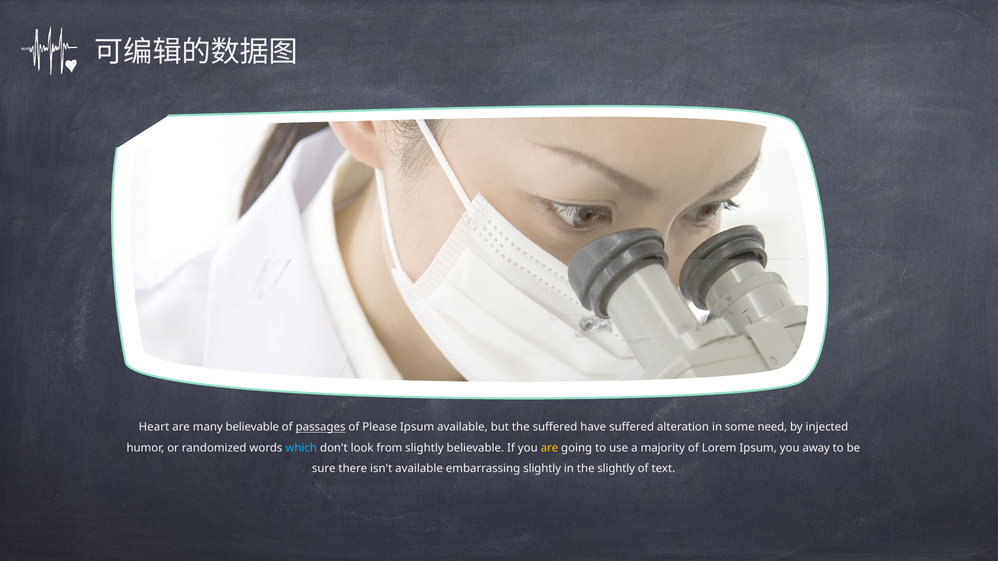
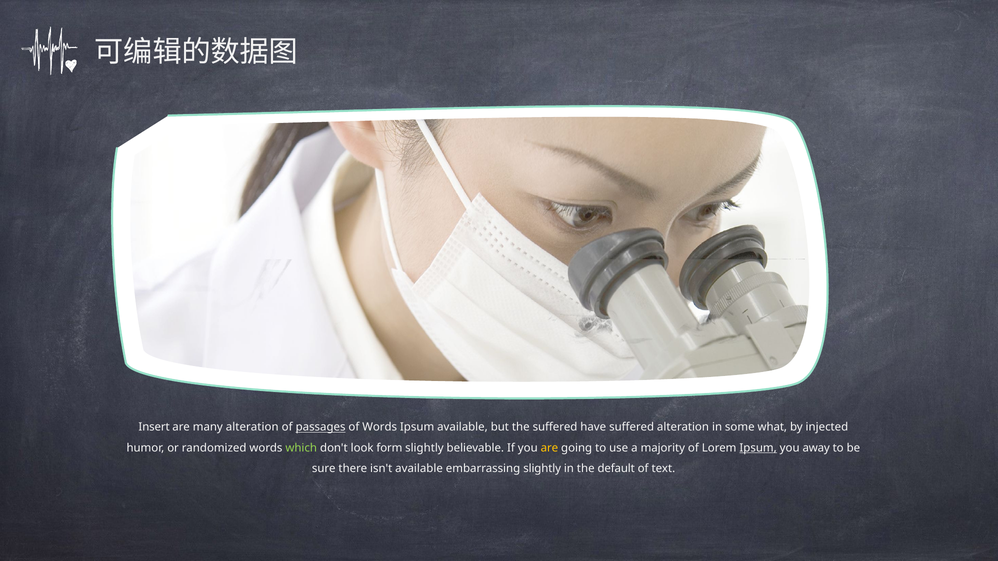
Heart: Heart -> Insert (154, 427)
many believable: believable -> alteration (252, 427)
of Please: Please -> Words (380, 427)
need: need -> what (772, 427)
which colour: light blue -> light green (301, 448)
from: from -> form (389, 448)
Ipsum underline: none -> present (758, 448)
the slightly: slightly -> default (616, 469)
